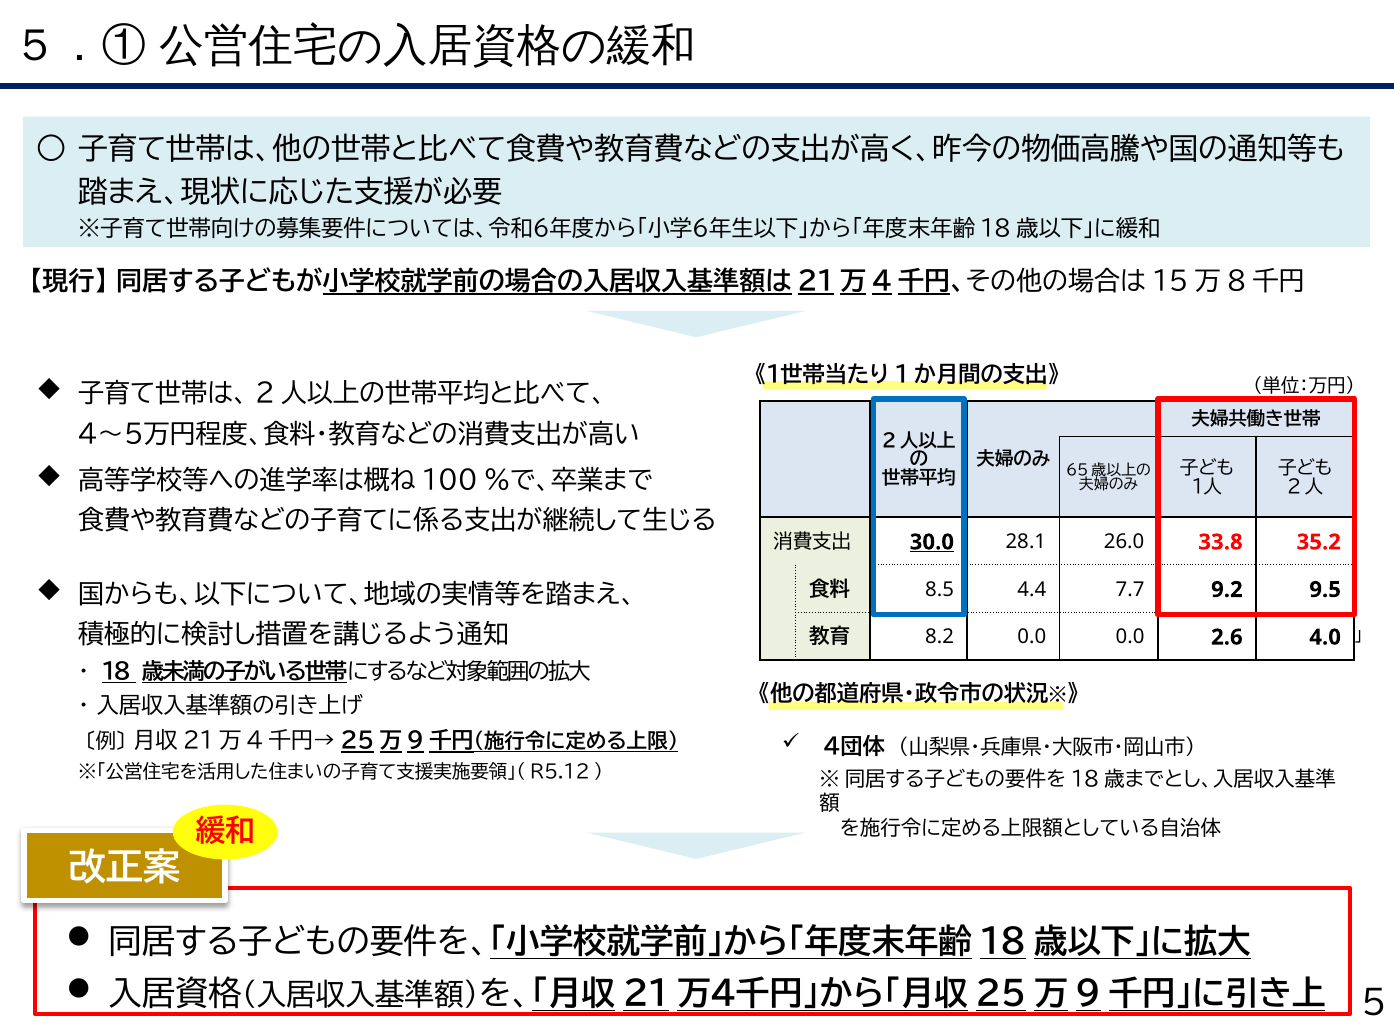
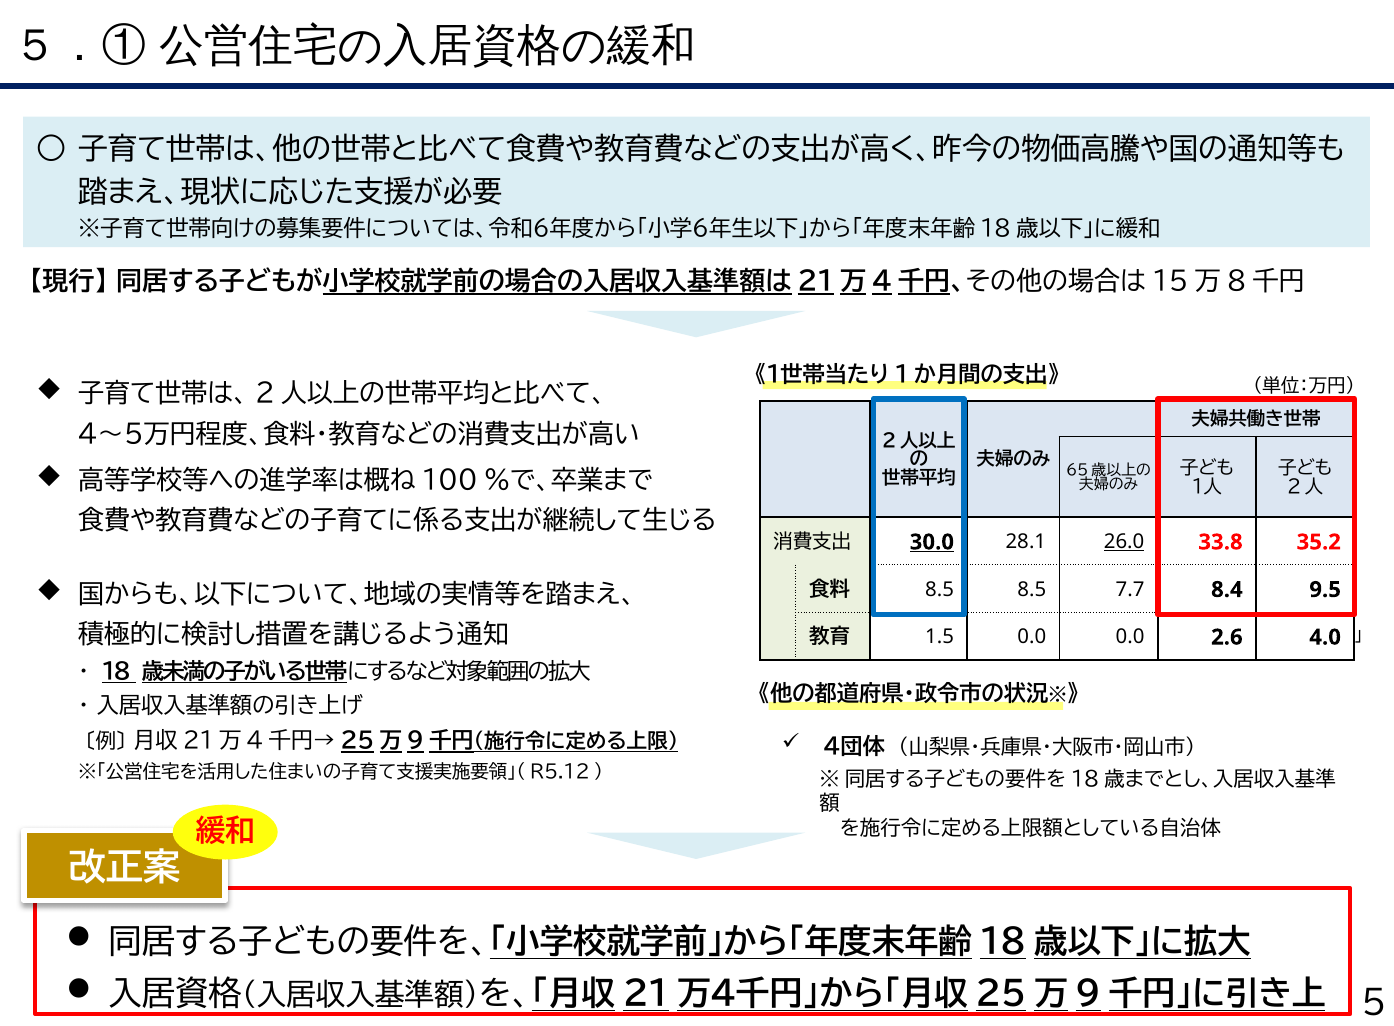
26.0 underline: none -> present (1124, 542)
8.5 4.4: 4.4 -> 8.5 (1032, 589)
9.2: 9.2 -> 8.4 (1227, 590)
8.2: 8.2 -> 1.5 (940, 637)
